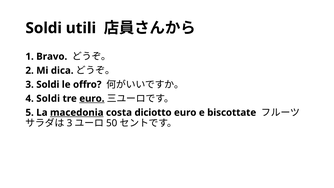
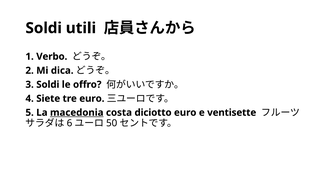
Bravo: Bravo -> Verbo (52, 56)
4 Soldi: Soldi -> Siete (48, 98)
euro underline: present -> none (92, 98)
biscottate: biscottate -> ventisette (232, 112)
3: 3 -> 6 (69, 123)
